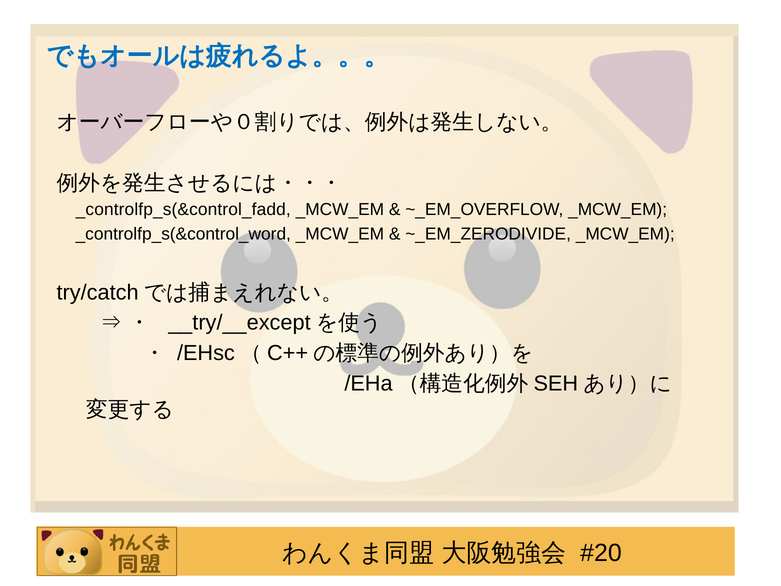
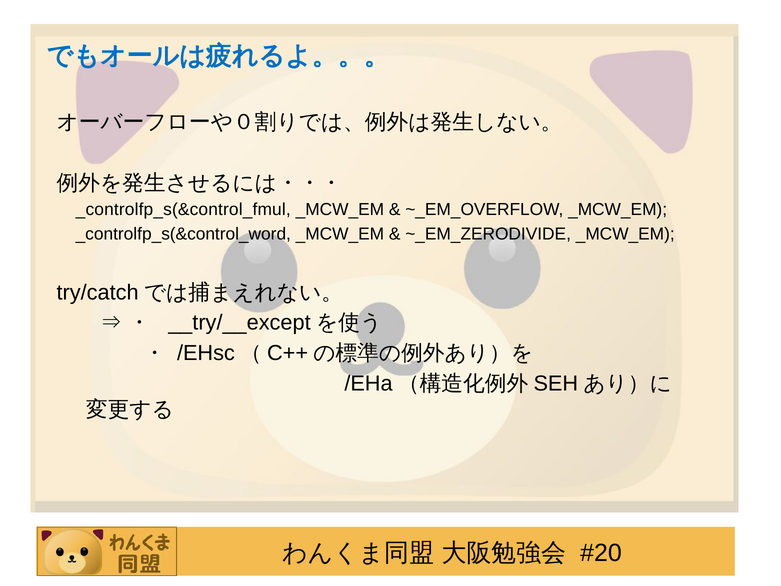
_controlfp_s(&control_fadd: _controlfp_s(&control_fadd -> _controlfp_s(&control_fmul (183, 209)
